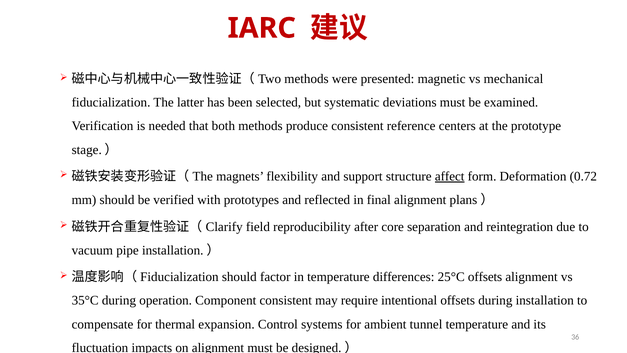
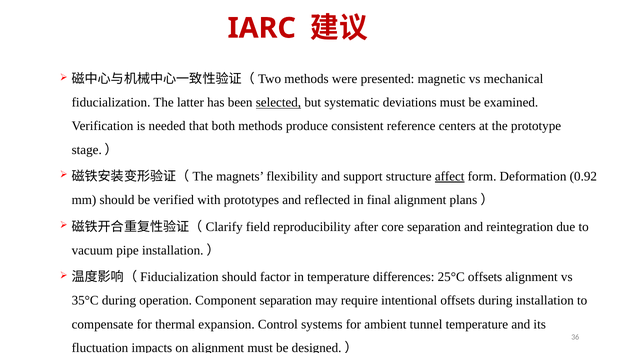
selected underline: none -> present (278, 103)
0.72: 0.72 -> 0.92 (583, 176)
Component consistent: consistent -> separation (286, 300)
